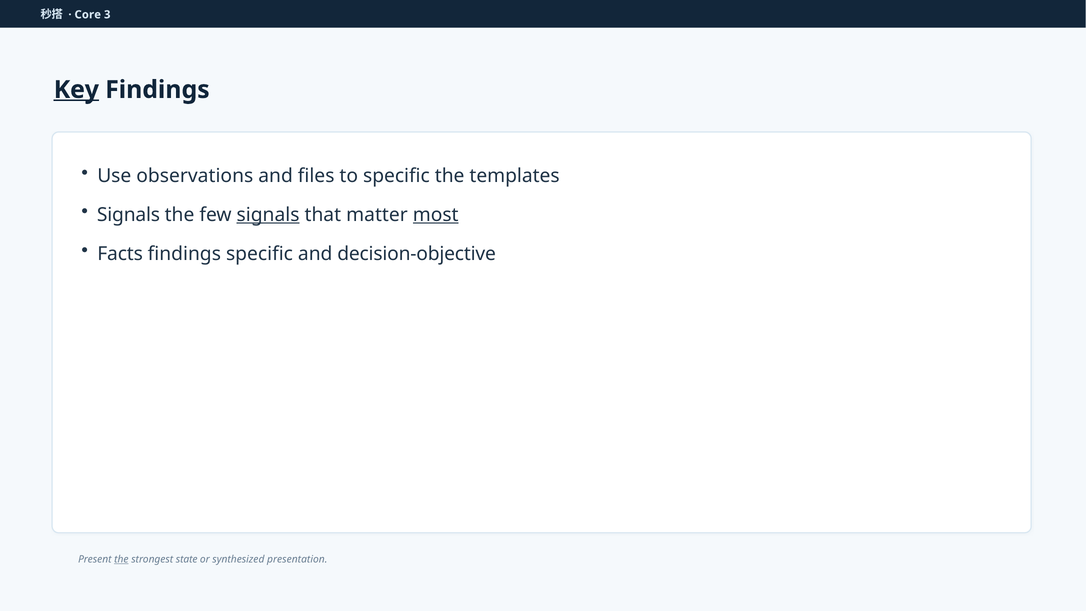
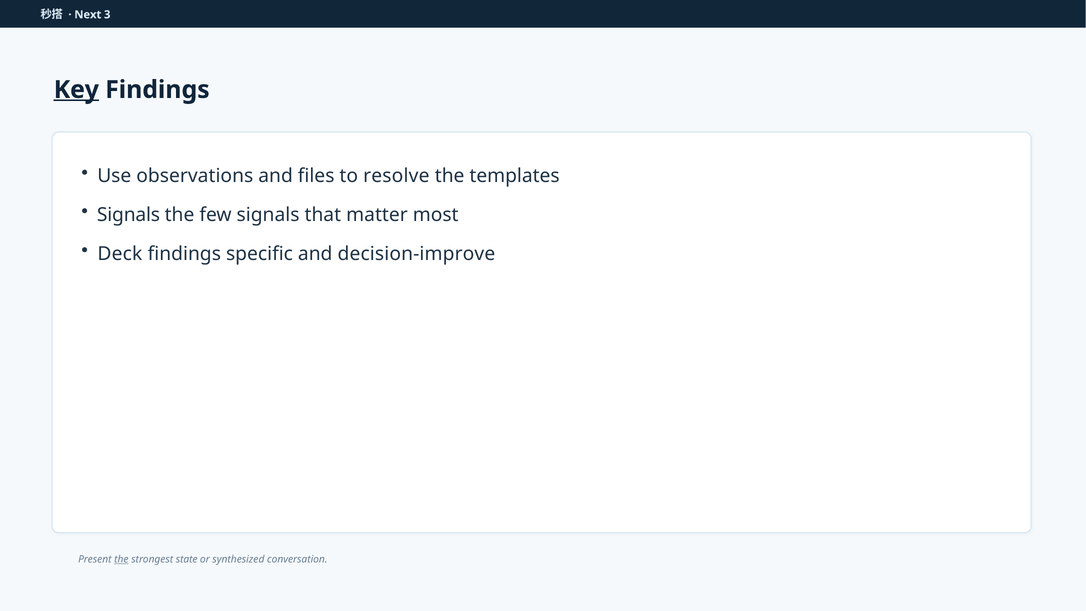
Core: Core -> Next (88, 15)
to specific: specific -> resolve (396, 176)
signals underline: present -> none (268, 215)
most underline: present -> none (436, 215)
Facts: Facts -> Deck (120, 254)
decision-objective: decision-objective -> decision-improve (416, 254)
presentation: presentation -> conversation (297, 559)
